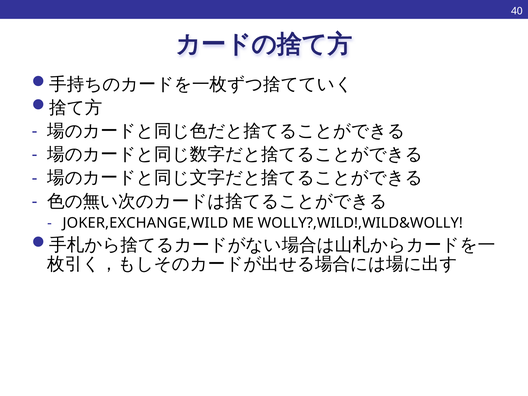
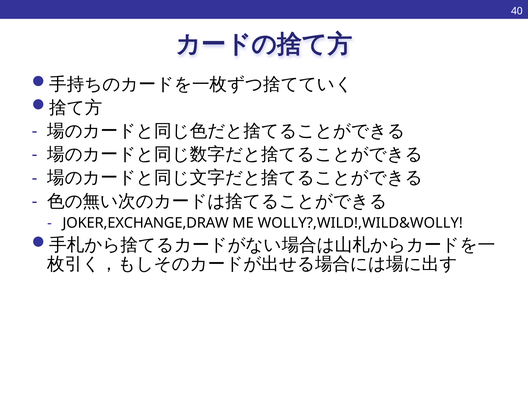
JOKER,EXCHANGE,WILD: JOKER,EXCHANGE,WILD -> JOKER,EXCHANGE,DRAW (146, 223)
